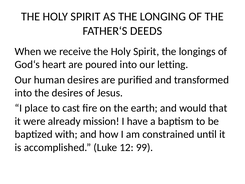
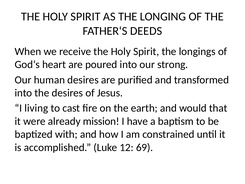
letting: letting -> strong (173, 64)
place: place -> living (36, 108)
99: 99 -> 69 (145, 147)
